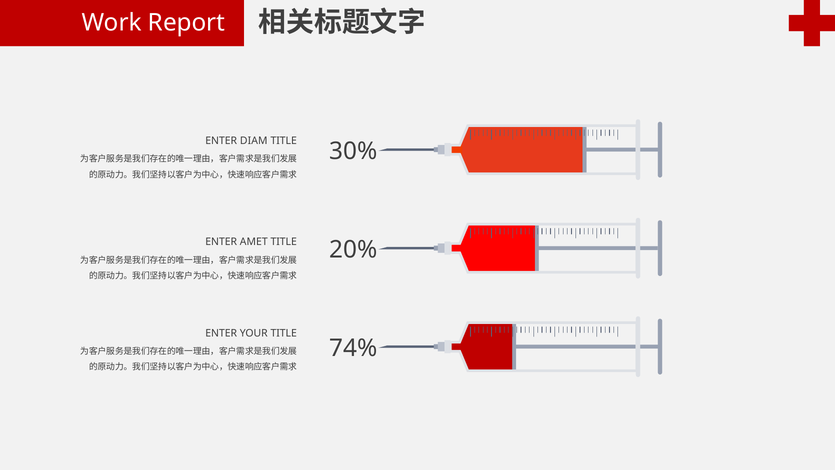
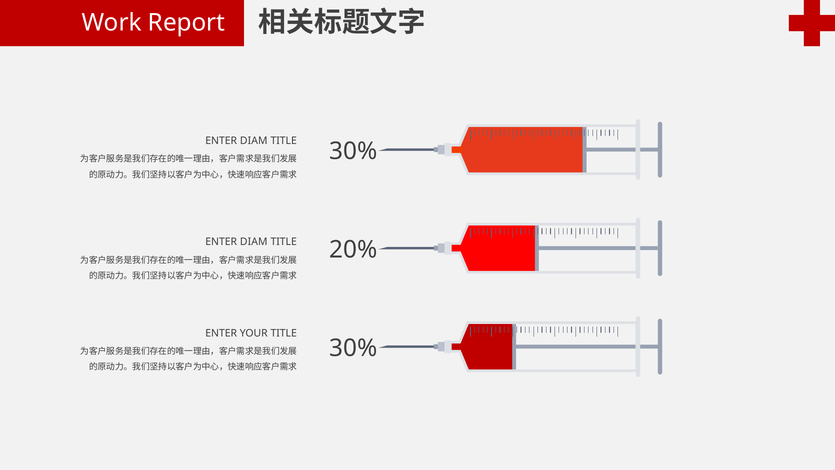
AMET: AMET -> DIAM (254, 242)
74%: 74% -> 30% (353, 348)
